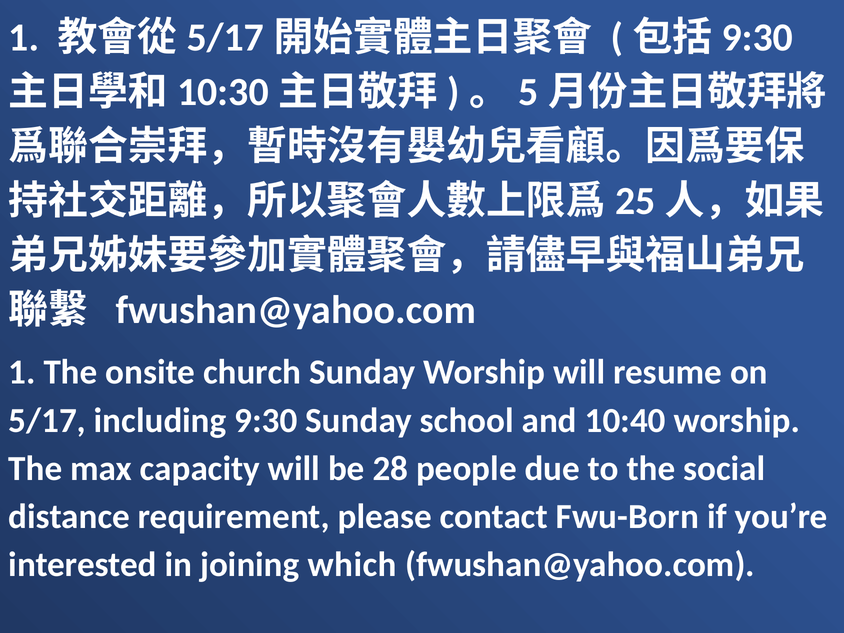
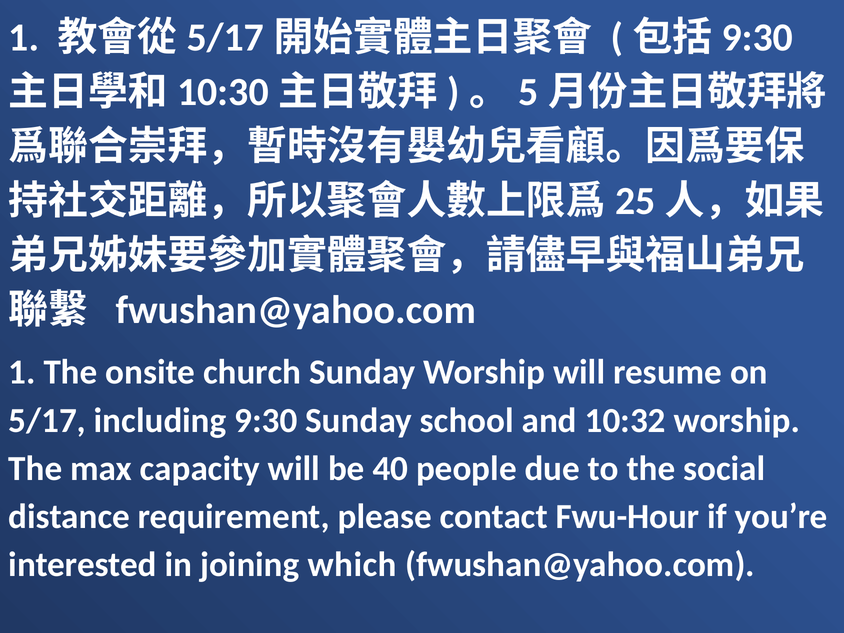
10:40: 10:40 -> 10:32 (625, 420)
28: 28 -> 40 (390, 469)
Fwu-Born: Fwu-Born -> Fwu-Hour (628, 517)
